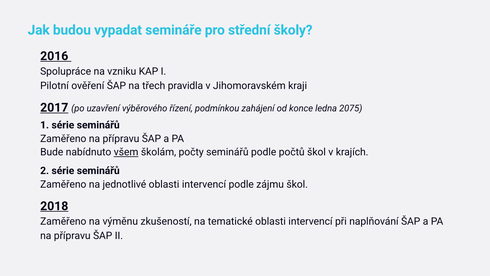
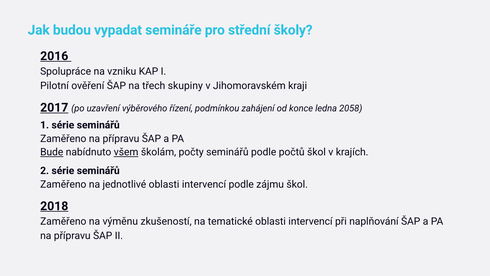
pravidla: pravidla -> skupiny (185, 86)
2075: 2075 -> 2058 (351, 108)
Bude underline: none -> present (52, 152)
